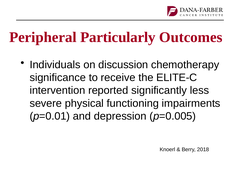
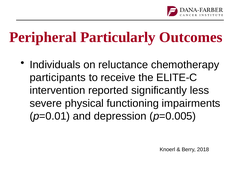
discussion: discussion -> reluctance (123, 65)
significance: significance -> participants (58, 78)
